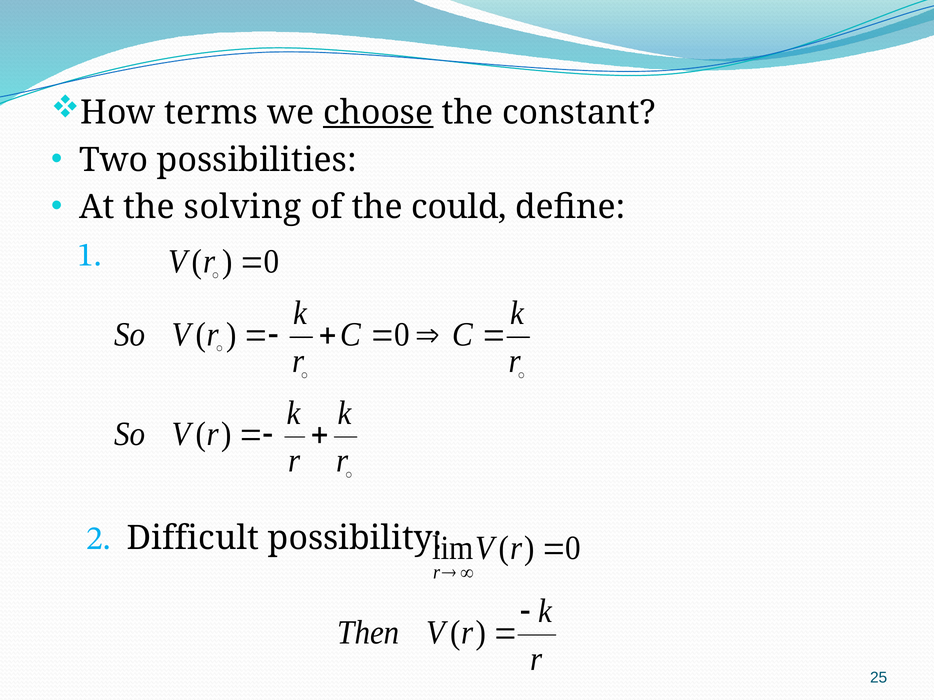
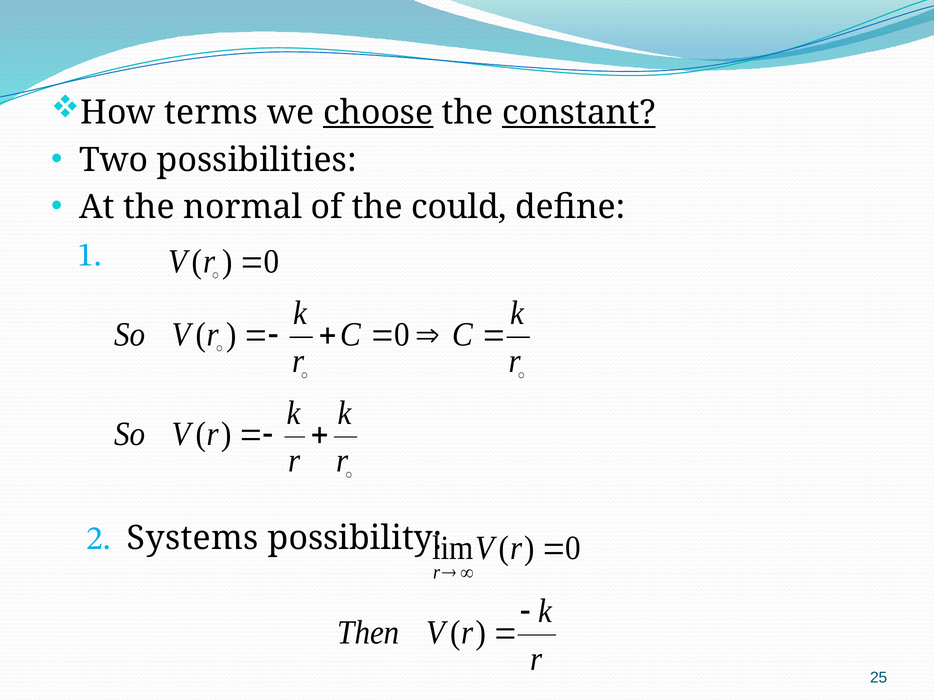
constant underline: none -> present (579, 113)
solving: solving -> normal (243, 207)
Difficult: Difficult -> Systems (193, 538)
